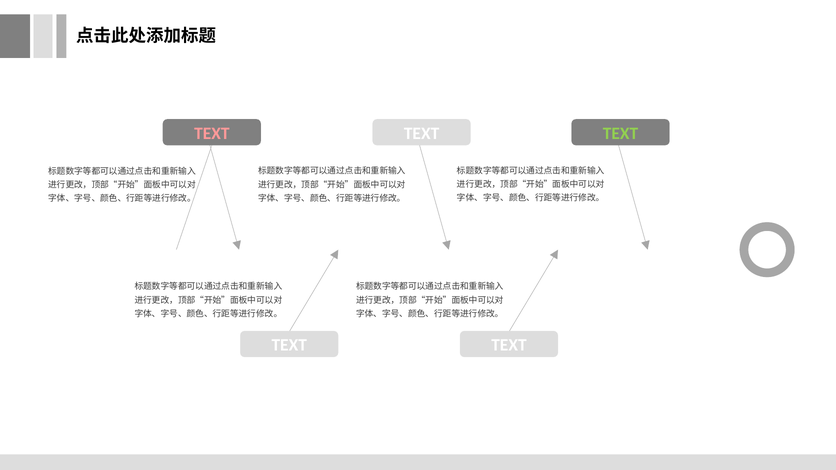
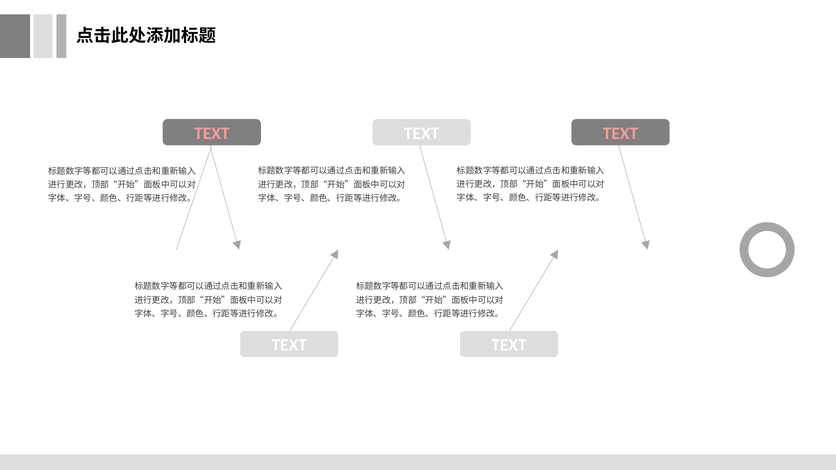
TEXT colour: light green -> pink (621, 133)
